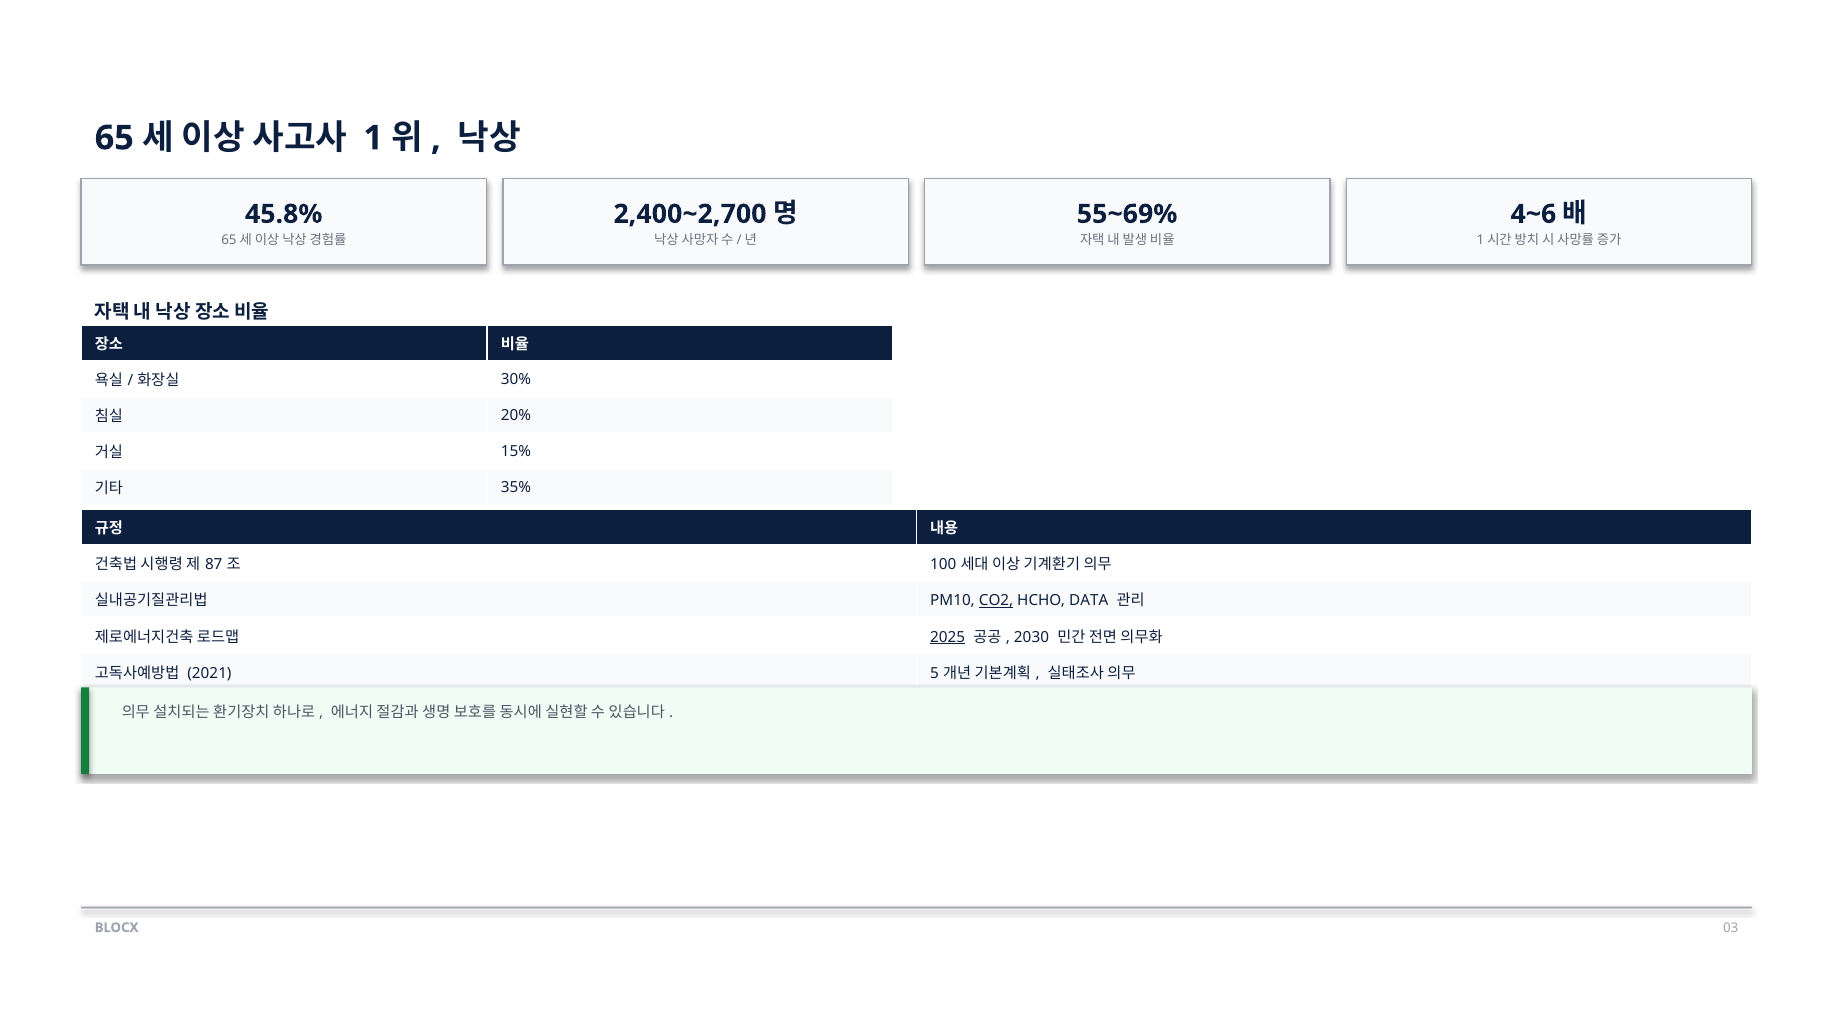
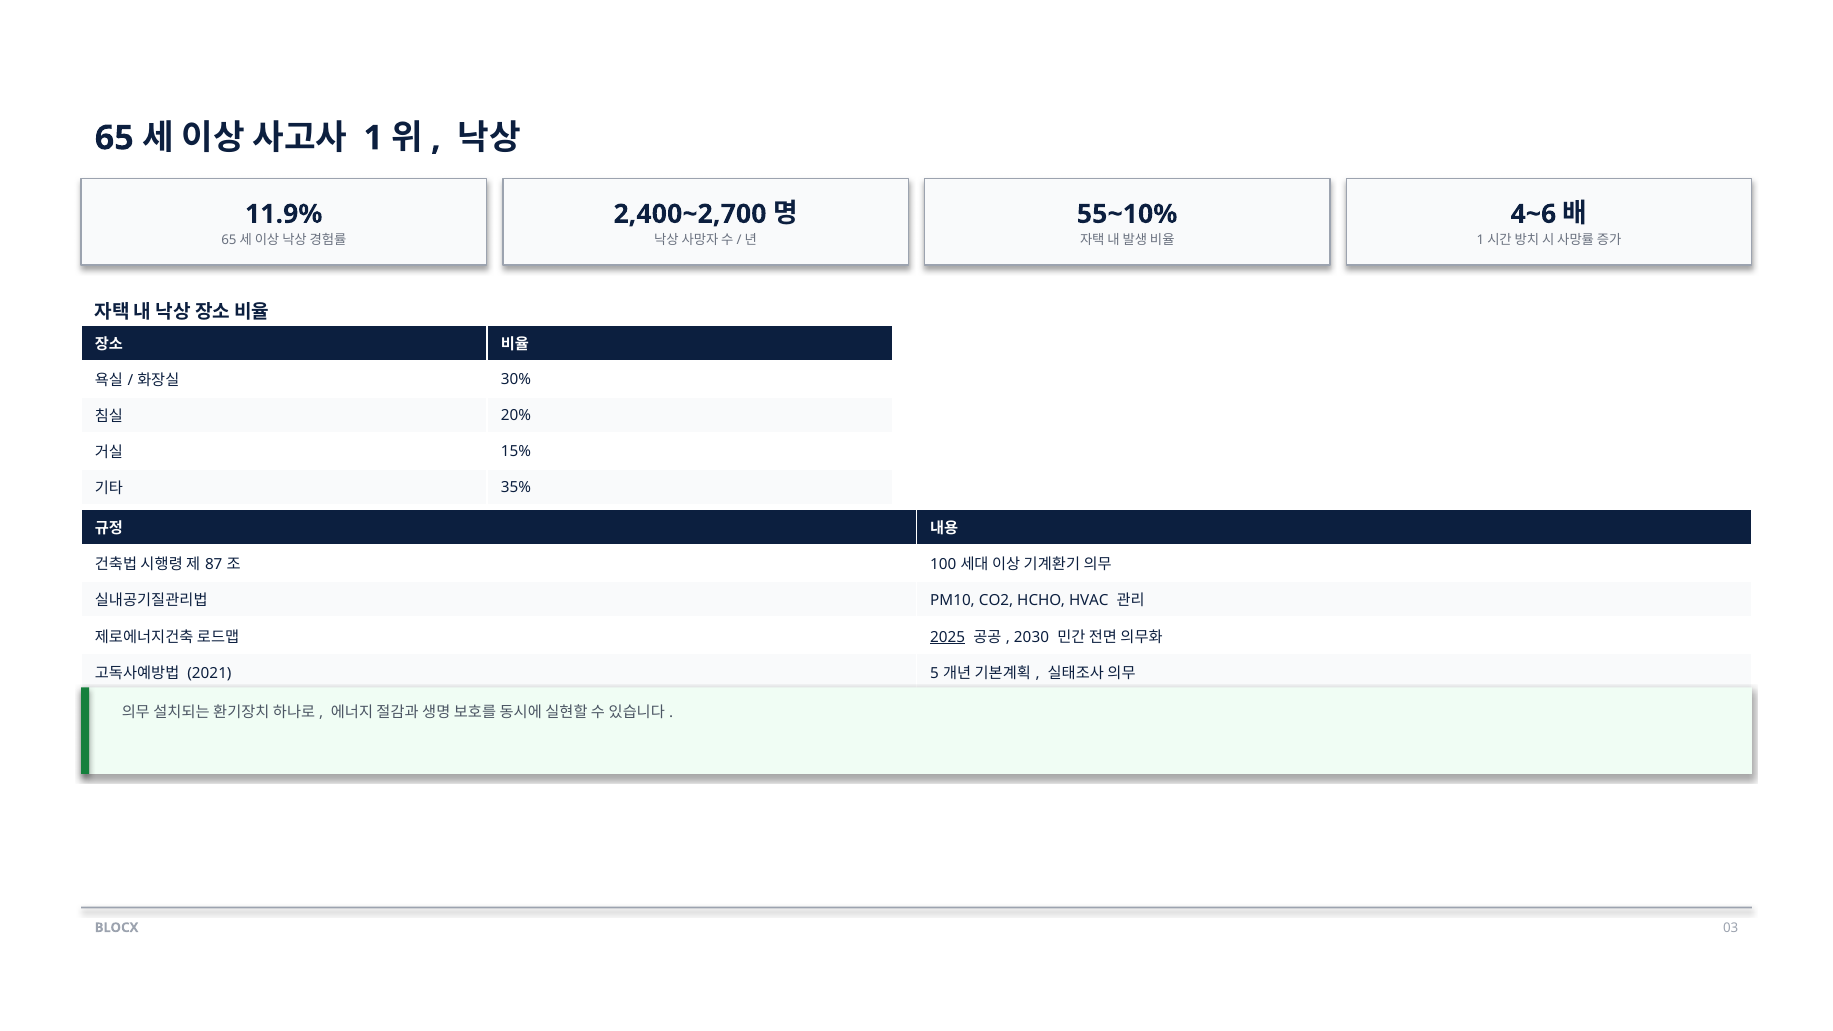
45.8%: 45.8% -> 11.9% (284, 214)
55~69%: 55~69% -> 55~10% (1127, 214)
CO2 underline: present -> none (996, 601)
DATA: DATA -> HVAC (1089, 601)
